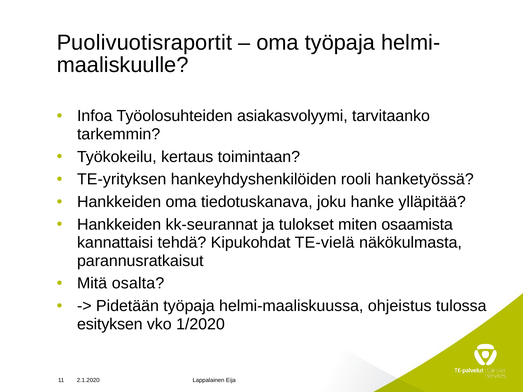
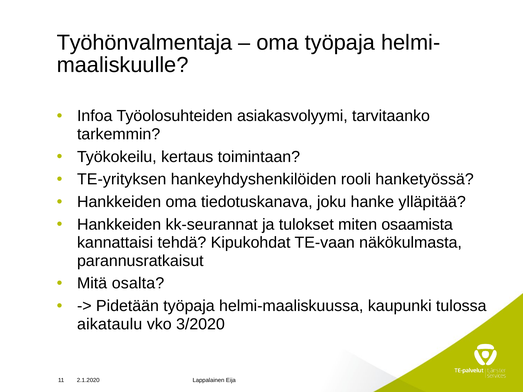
Puolivuotisraportit: Puolivuotisraportit -> Työhönvalmentaja (145, 43)
TE-vielä: TE-vielä -> TE-vaan (325, 243)
ohjeistus: ohjeistus -> kaupunki (400, 306)
esityksen: esityksen -> aikataulu (110, 324)
1/2020: 1/2020 -> 3/2020 (200, 324)
